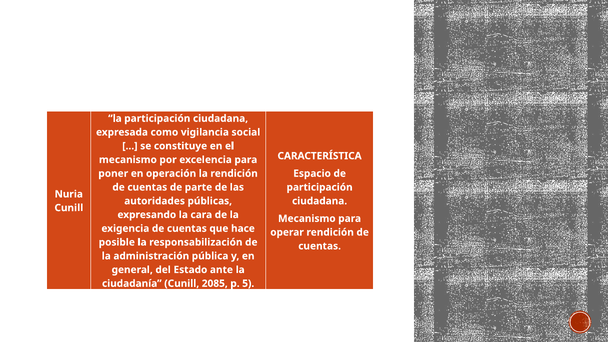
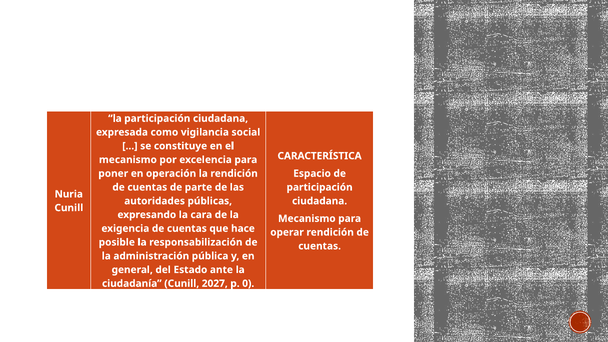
2085: 2085 -> 2027 (215, 283)
5: 5 -> 0 (248, 283)
